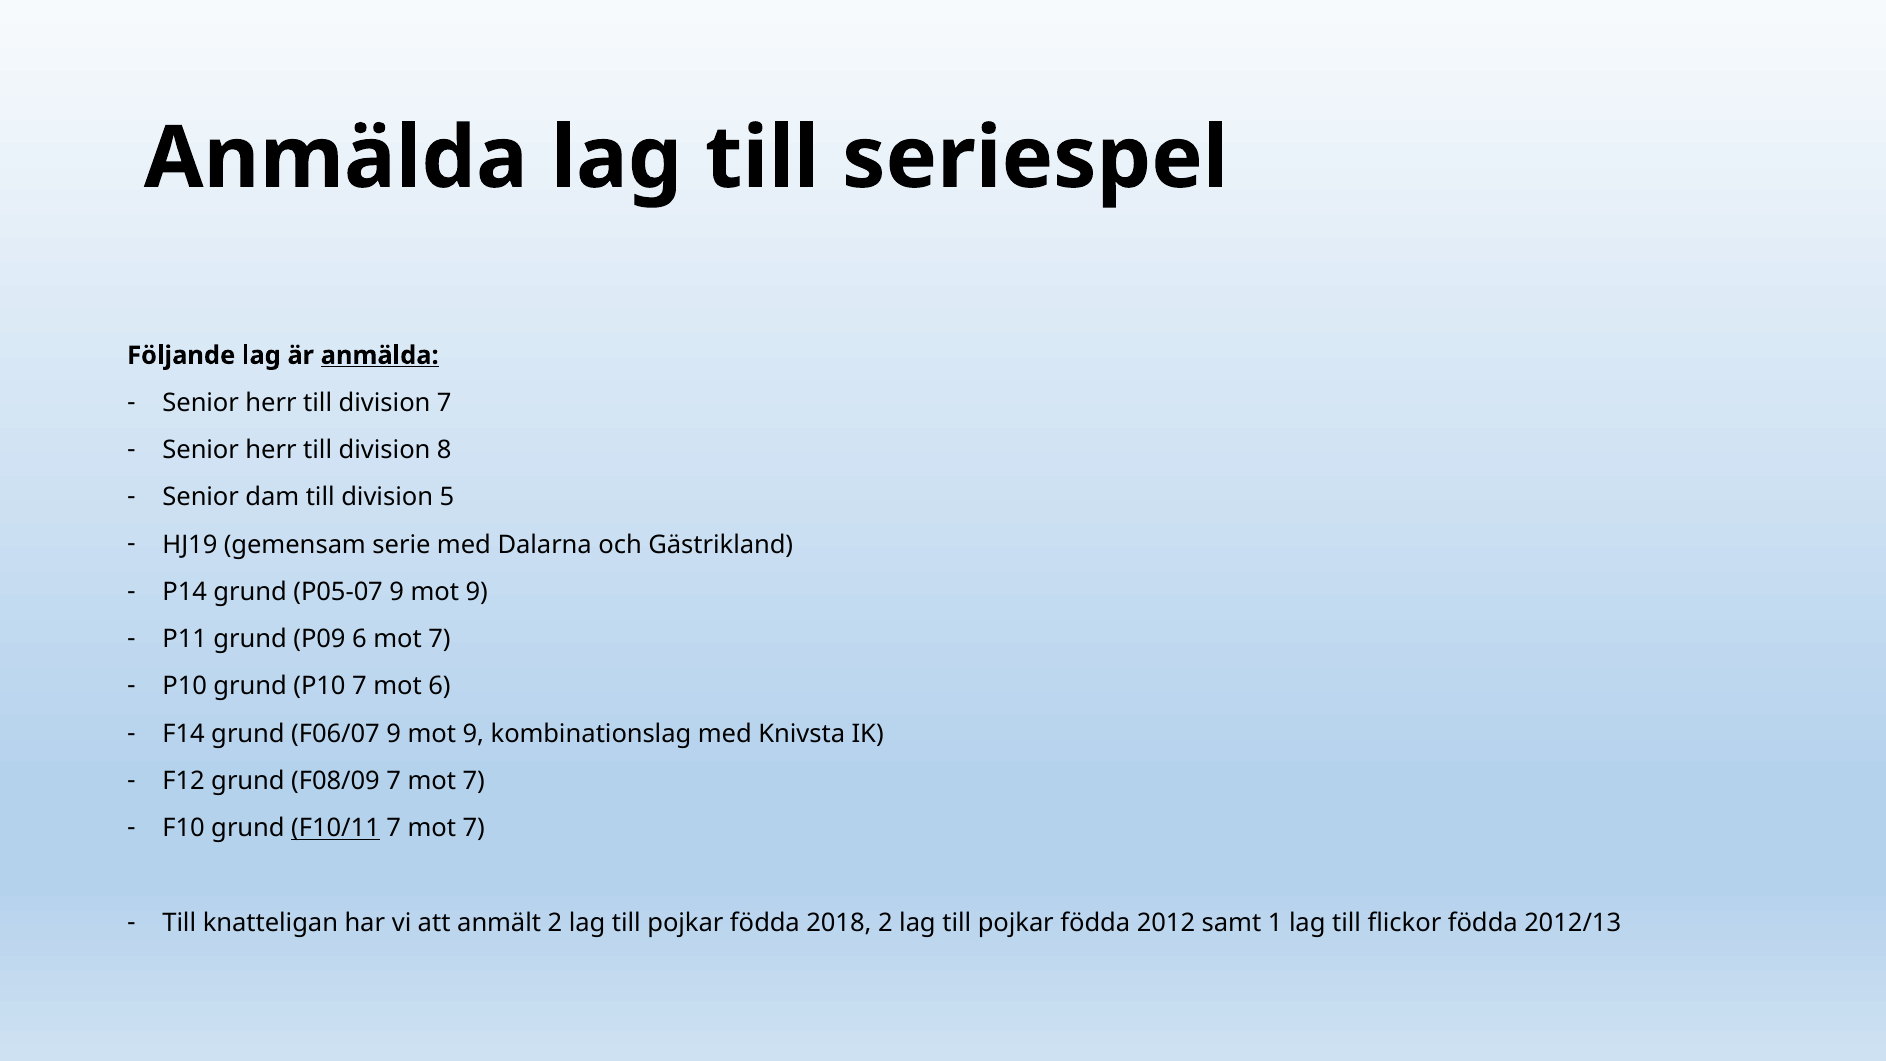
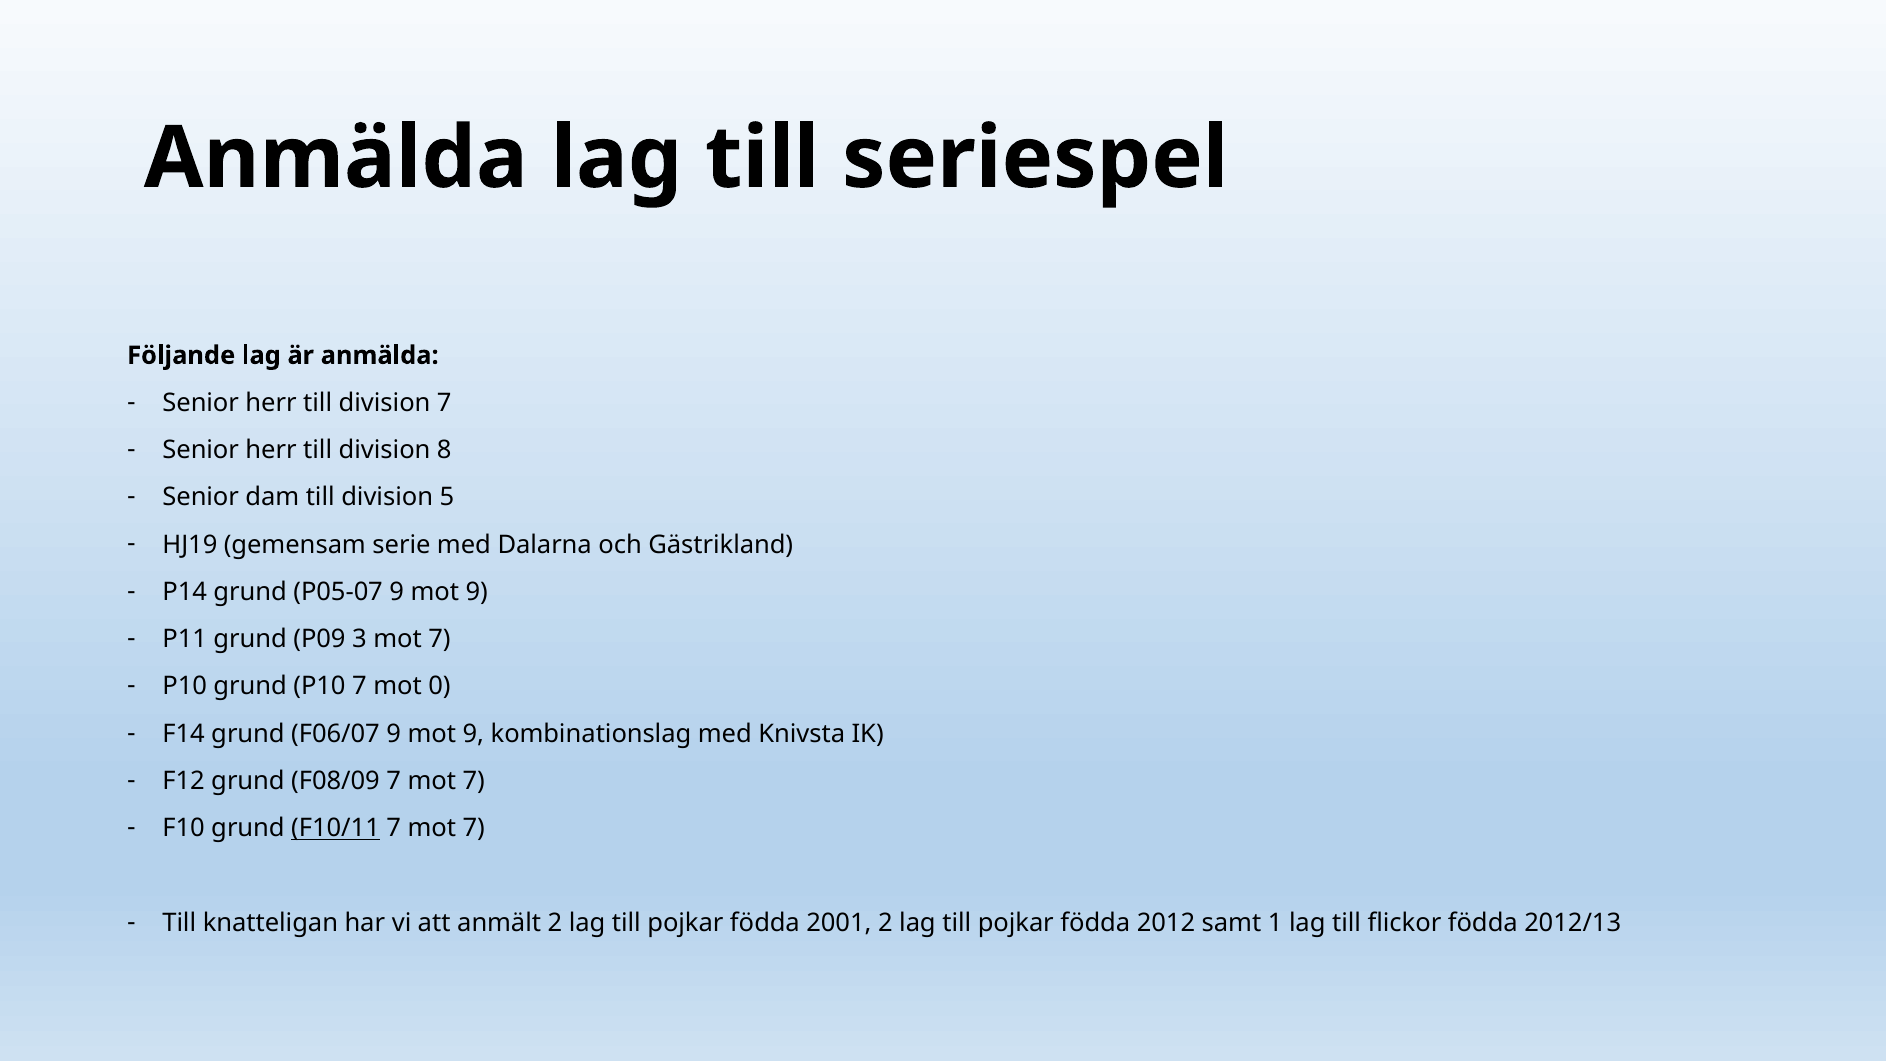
anmälda underline: present -> none (380, 355)
P09 6: 6 -> 3 (359, 639)
mot 6: 6 -> 0 (439, 686)
2018: 2018 -> 2001 (839, 923)
